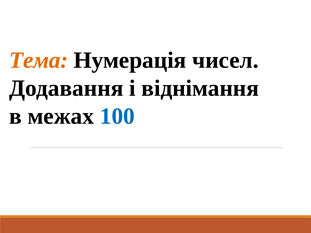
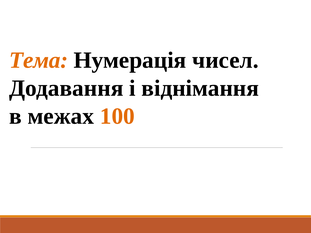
100 colour: blue -> orange (117, 116)
